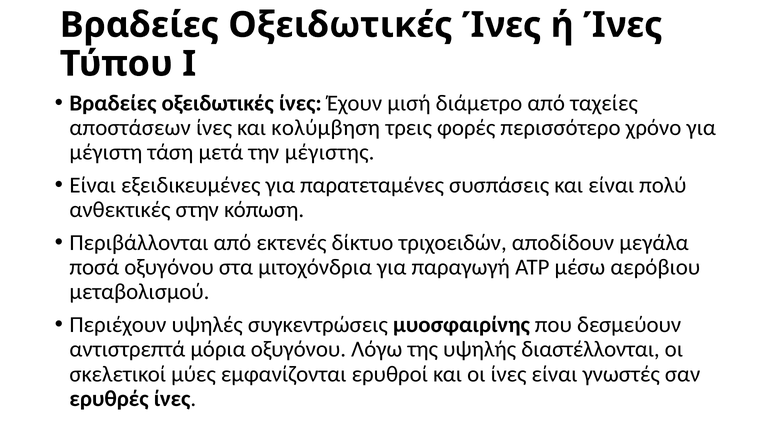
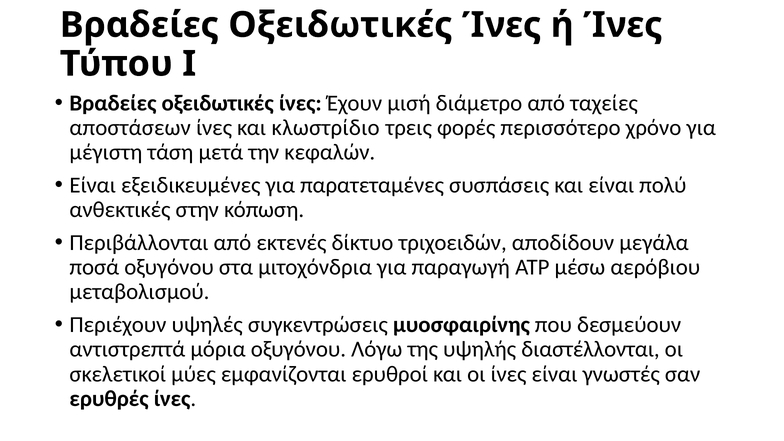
κολύμβηση: κολύμβηση -> κλωστρίδιο (326, 128)
μέγιστης: μέγιστης -> κεφαλών (330, 152)
